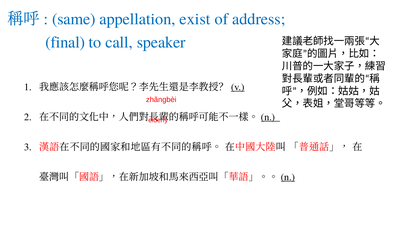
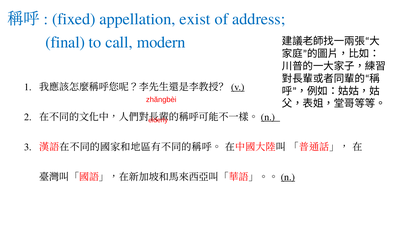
same: same -> fixed (74, 19)
speaker: speaker -> modern (161, 42)
